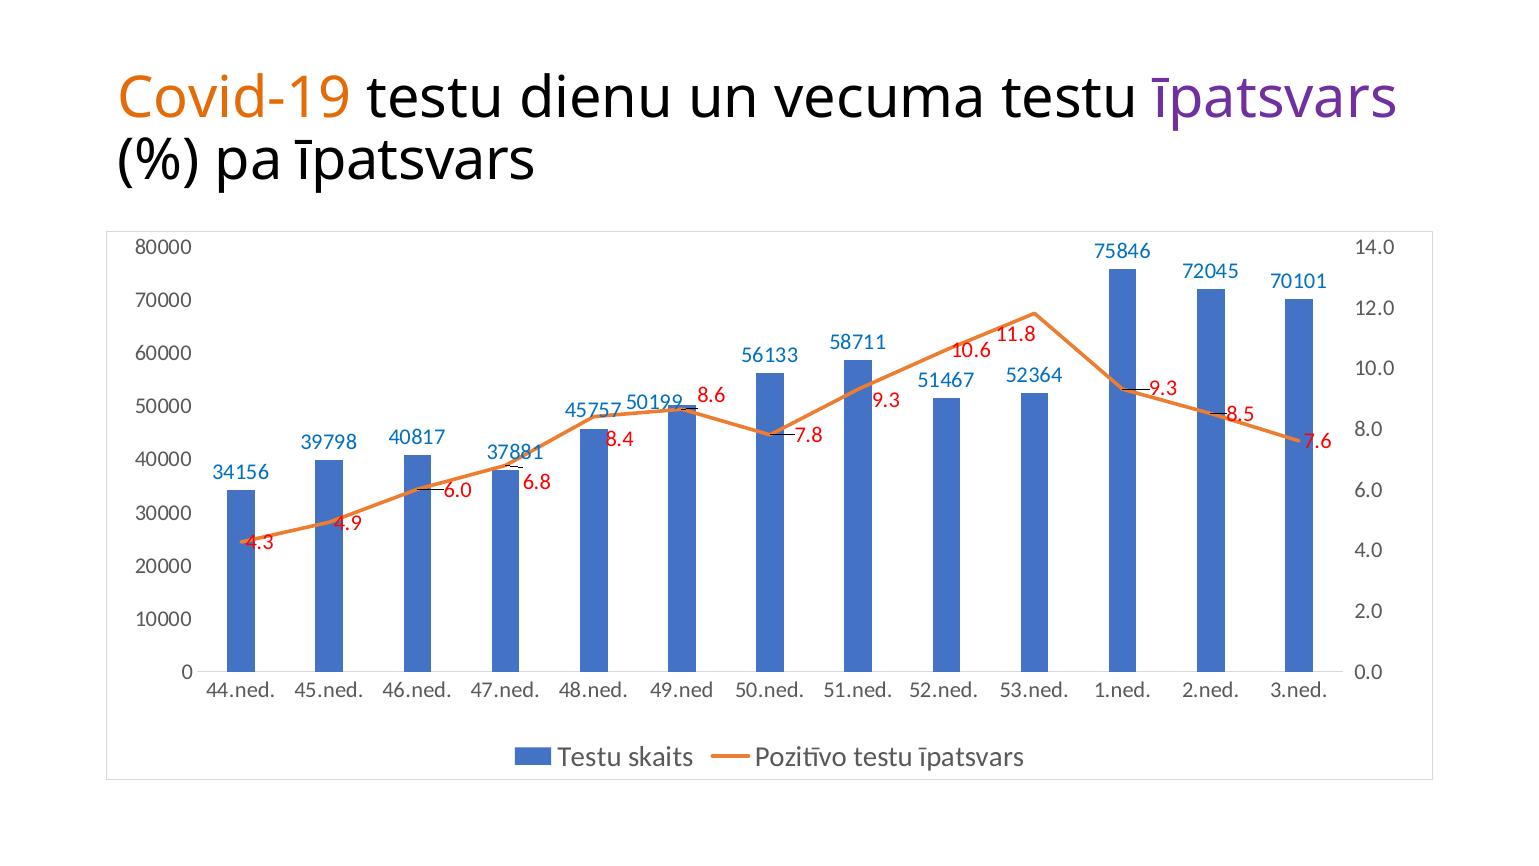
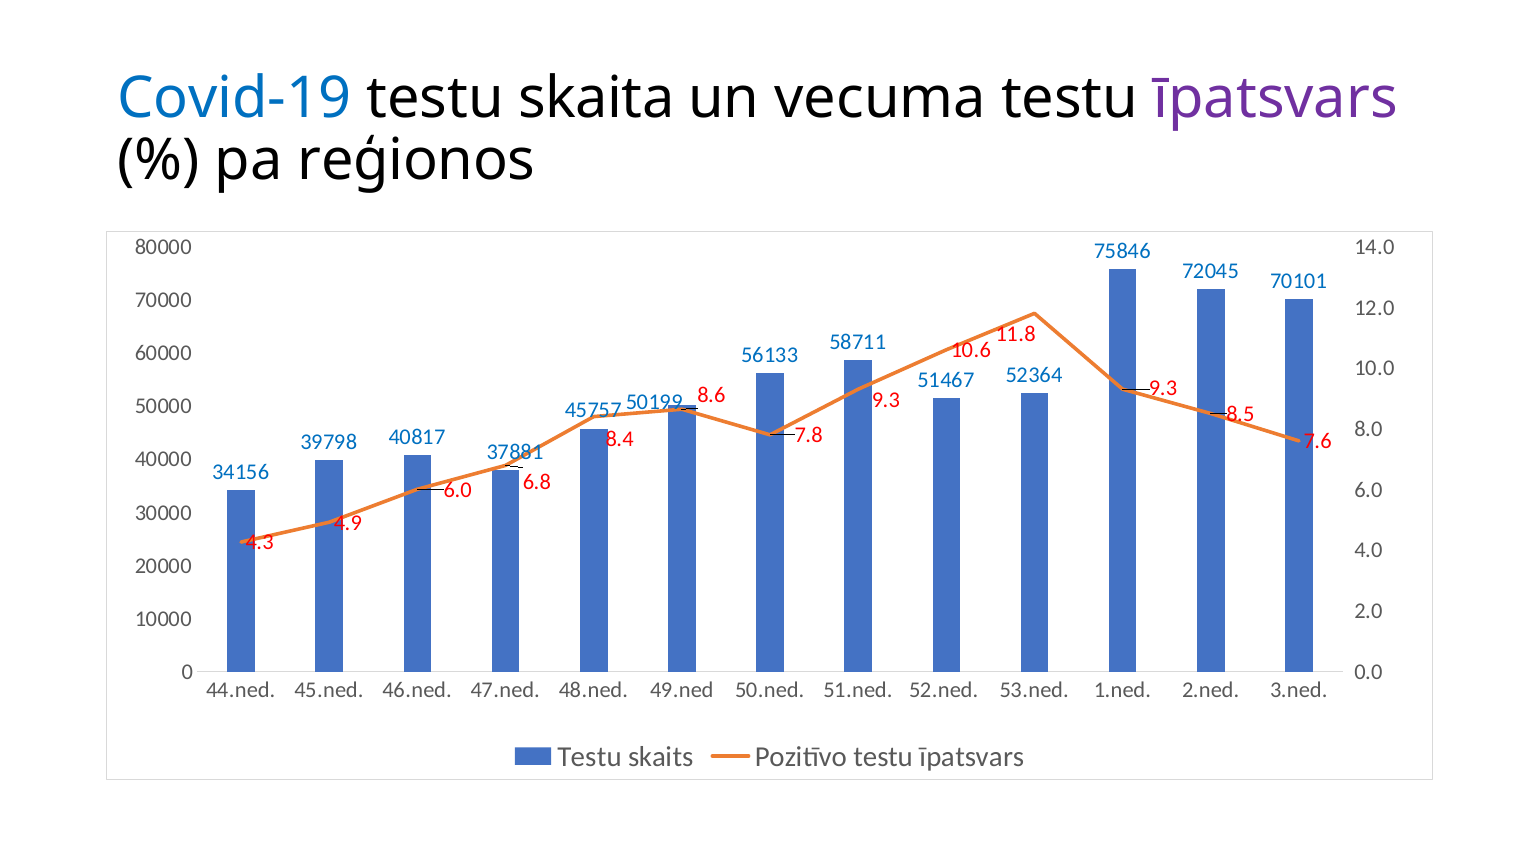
Covid-19 colour: orange -> blue (235, 98)
dienu: dienu -> skaita (596, 98)
pa īpatsvars: īpatsvars -> reģionos (417, 160)
